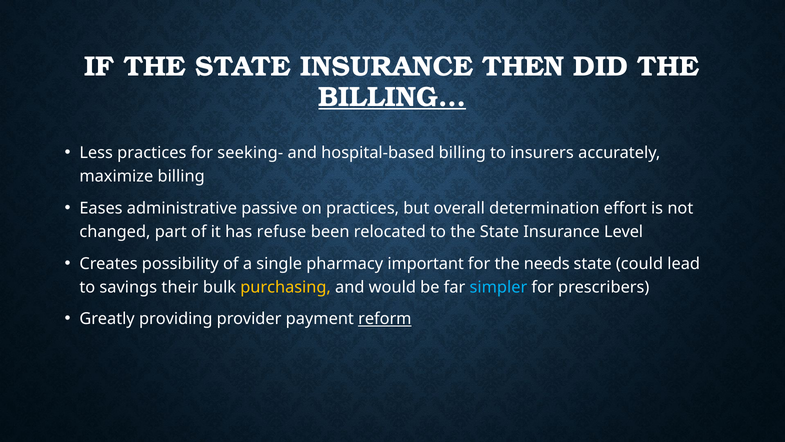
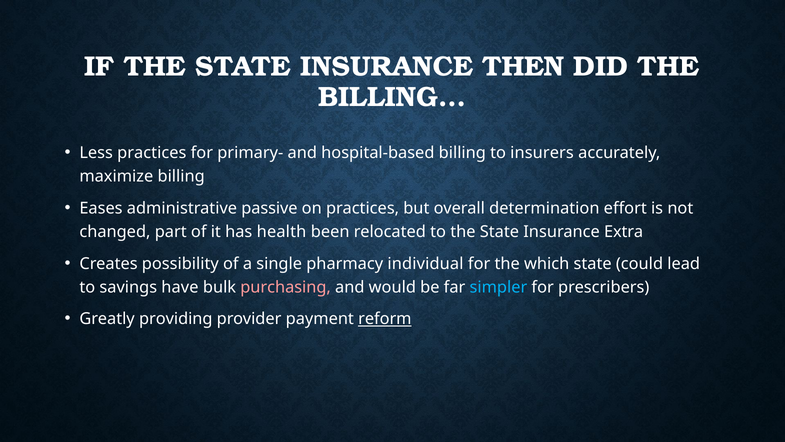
BILLING… underline: present -> none (392, 97)
seeking-: seeking- -> primary- (250, 153)
refuse: refuse -> health (282, 232)
Level: Level -> Extra (624, 232)
important: important -> individual (426, 263)
needs: needs -> which (547, 263)
their: their -> have (180, 287)
purchasing colour: yellow -> pink (286, 287)
